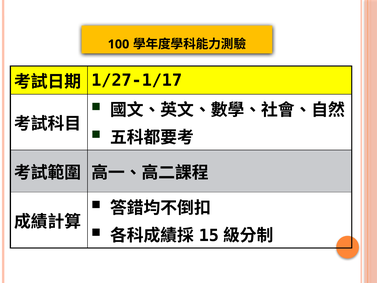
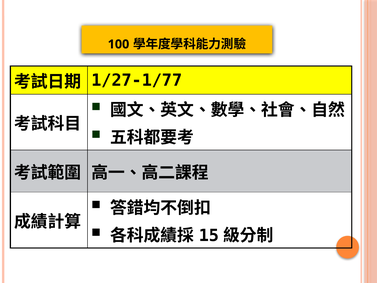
1/27-1/17: 1/27-1/17 -> 1/27-1/77 (137, 80)
